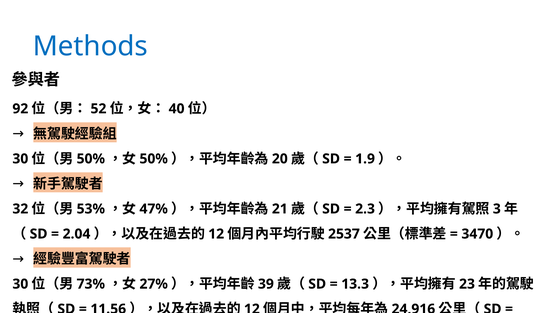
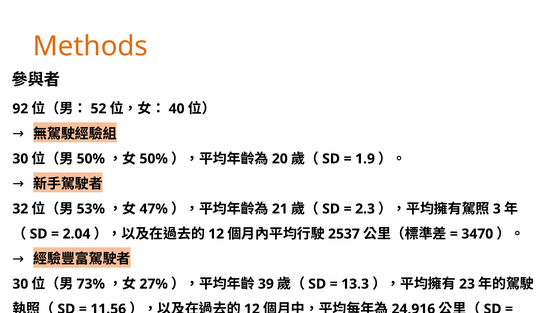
Methods colour: blue -> orange (90, 46)
